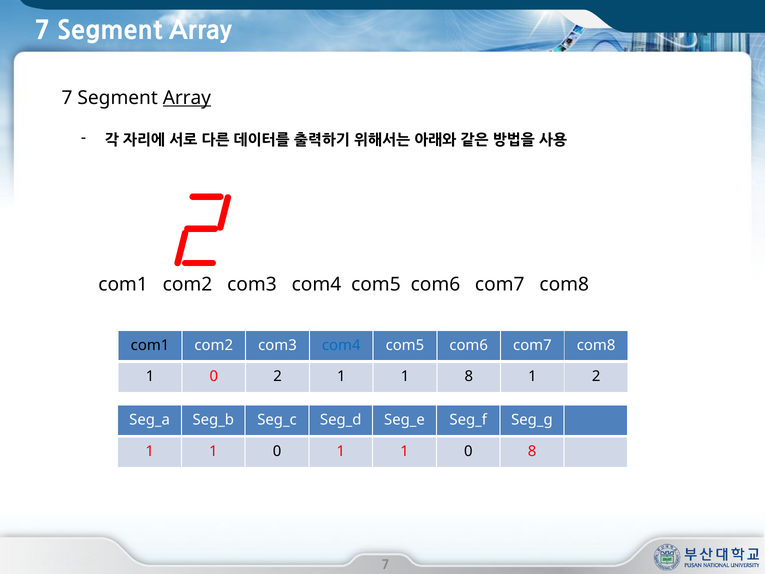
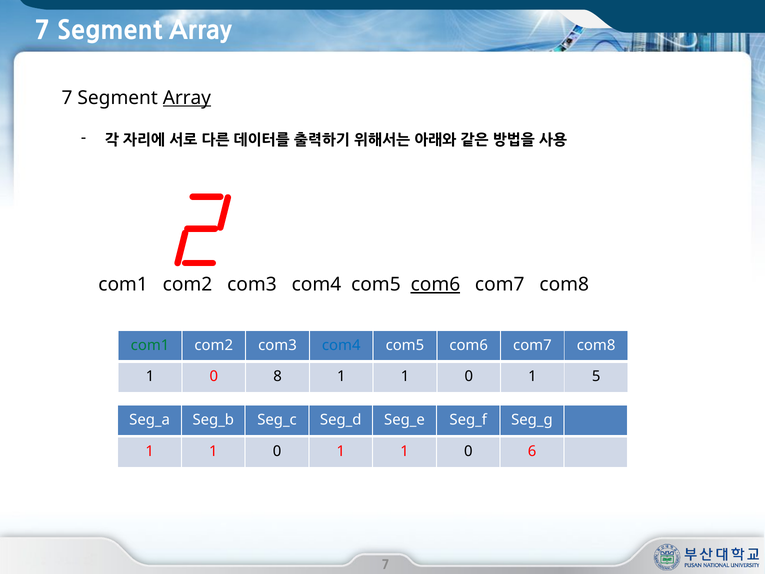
com6 underline: none -> present (435, 284)
com1 colour: black -> green (150, 345)
0 2: 2 -> 8 (278, 376)
8: 8 -> 0 (469, 376)
1 2: 2 -> 5 (596, 376)
0 8: 8 -> 6 (532, 451)
